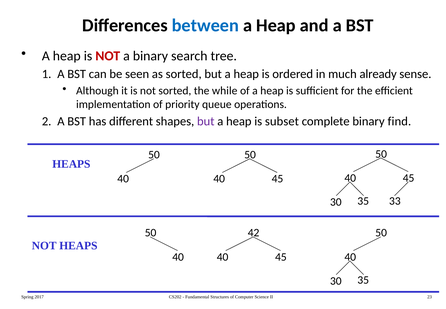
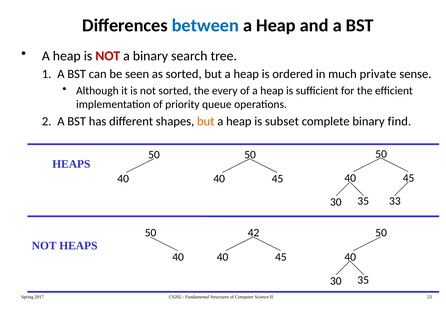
already: already -> private (378, 74)
while: while -> every (225, 91)
but colour: purple -> orange (206, 121)
